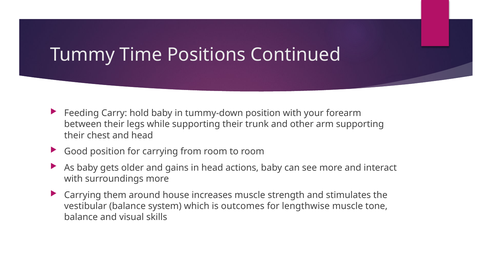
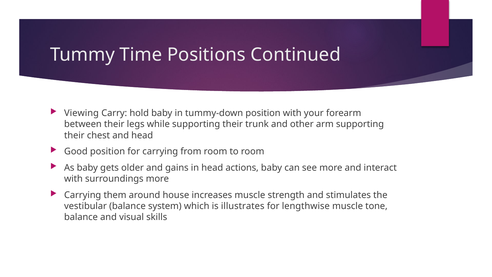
Feeding: Feeding -> Viewing (82, 113)
outcomes: outcomes -> illustrates (243, 206)
